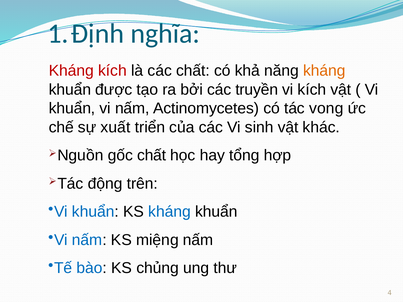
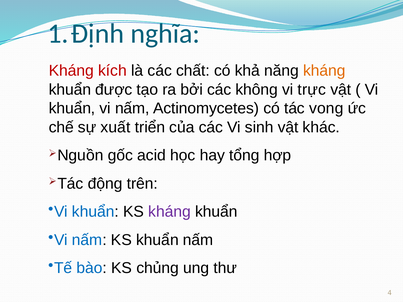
truyền: truyền -> không (257, 90)
vi kích: kích -> trực (312, 90)
gốc chất: chất -> acid (152, 156)
kháng colour: blue -> purple (170, 212)
KS miệng: miệng -> khuẩn (157, 240)
